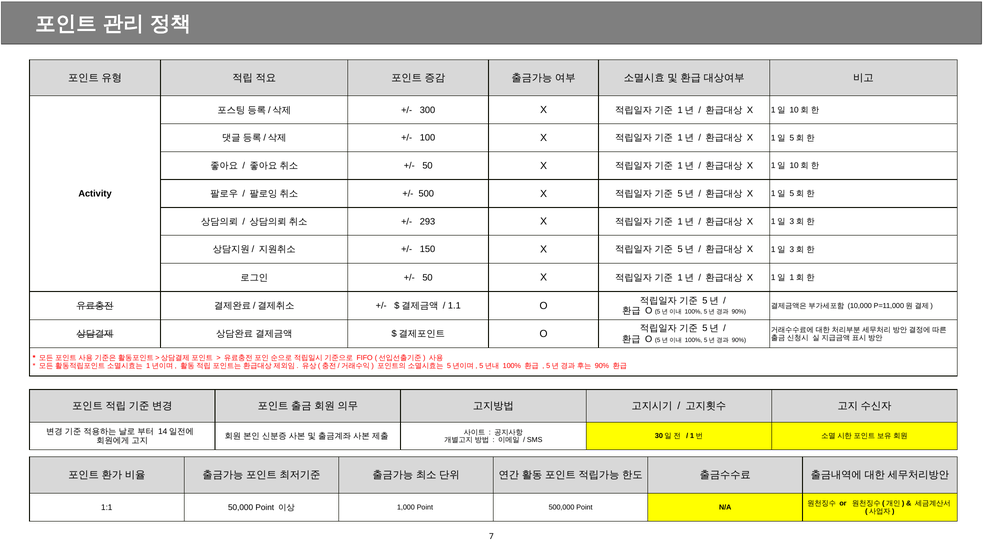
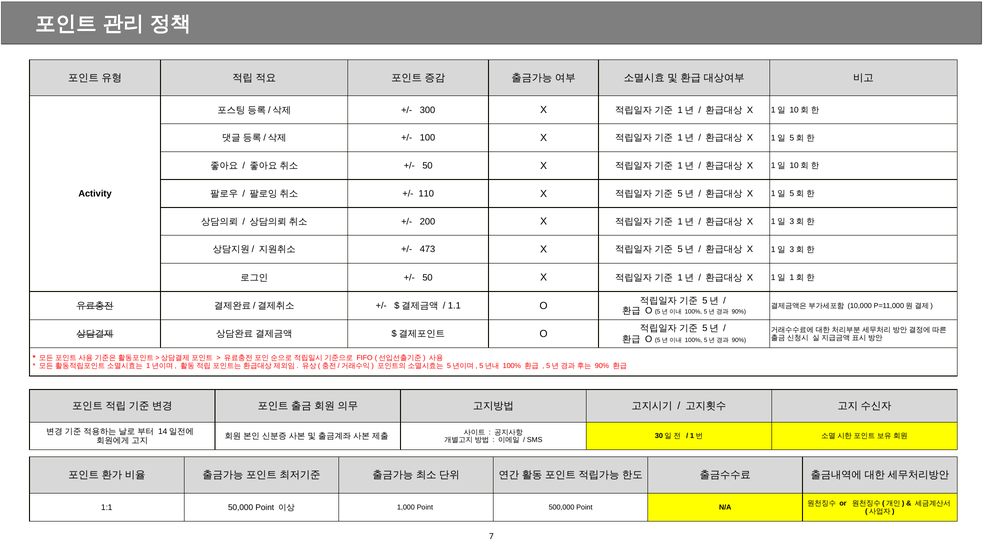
500: 500 -> 110 (426, 194)
293: 293 -> 200 (428, 221)
150: 150 -> 473 (428, 249)
